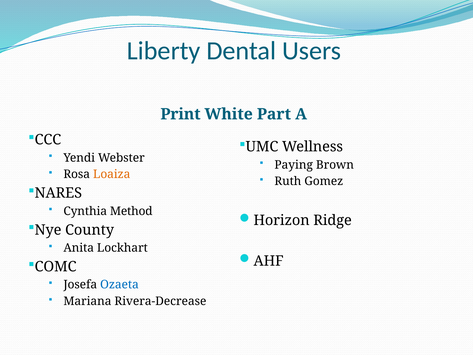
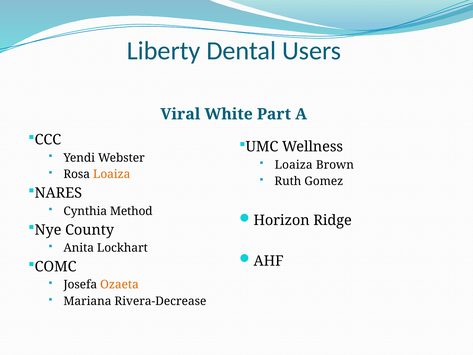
Print: Print -> Viral (180, 114)
Paying: Paying -> Loaiza (294, 165)
Ozaeta colour: blue -> orange (119, 285)
